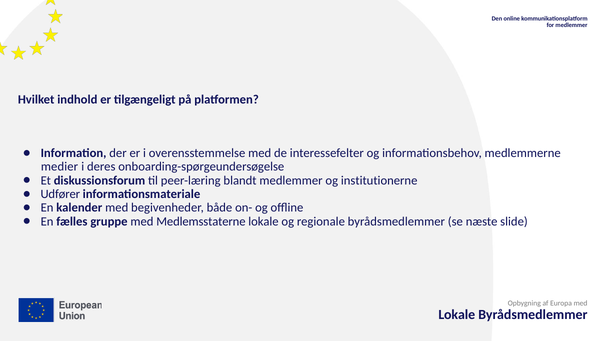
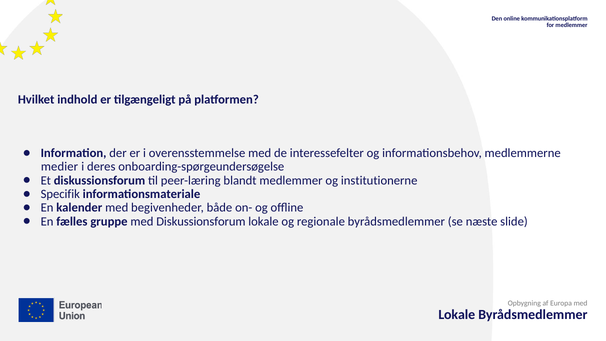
Udfører: Udfører -> Specifik (60, 194)
med Medlemsstaterne: Medlemsstaterne -> Diskussionsforum (201, 221)
